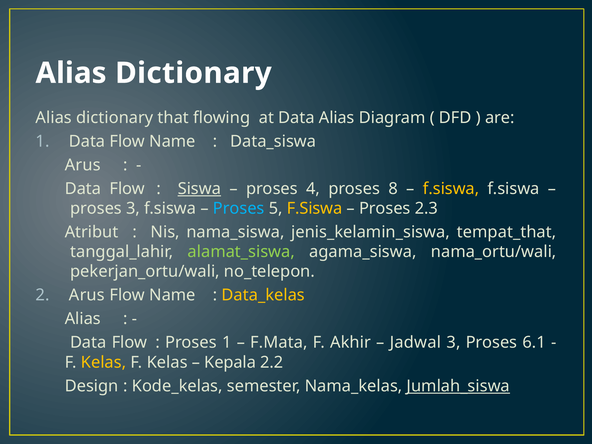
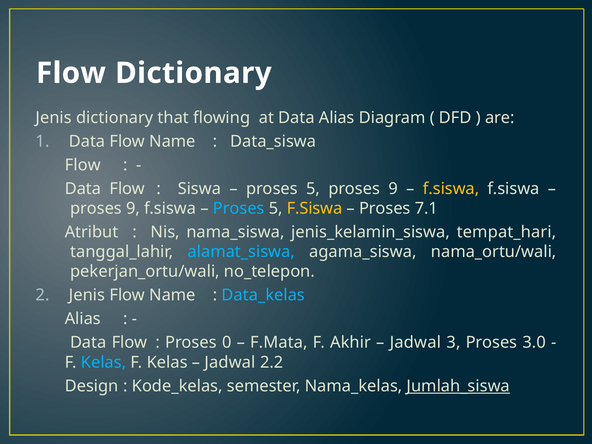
Alias: Alias -> Flow (71, 73)
Alias: Alias -> Jenis (54, 118)
Arus: Arus -> Flow (83, 165)
Siswa underline: present -> none (199, 189)
4: 4 -> 5 (313, 189)
8: 8 -> 9 (393, 189)
3: 3 -> 9 (133, 208)
2.3: 2.3 -> 7.1 (426, 208)
tempat_that: tempat_that -> tempat_hari (507, 232)
alamat_siswa colour: light green -> light blue (241, 252)
2 Arus: Arus -> Jenis (87, 295)
Data_kelas colour: yellow -> light blue (263, 295)
Proses 1: 1 -> 0 (227, 343)
6.1: 6.1 -> 3.0 (534, 343)
Kelas colour: yellow -> light blue (104, 362)
Kepala: Kepala -> Jadwal (230, 362)
